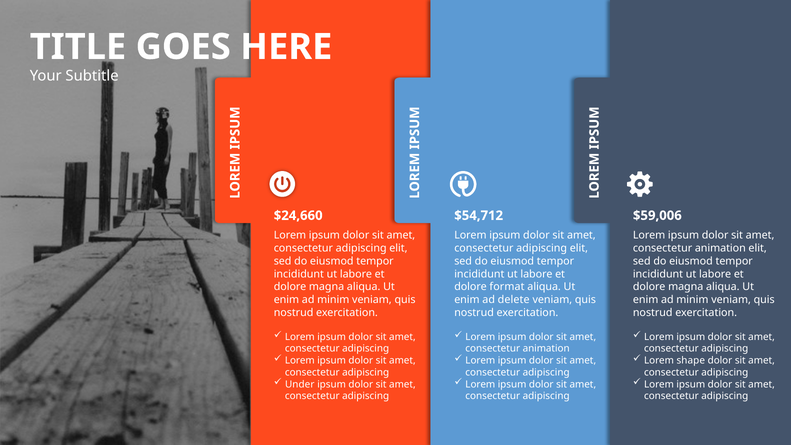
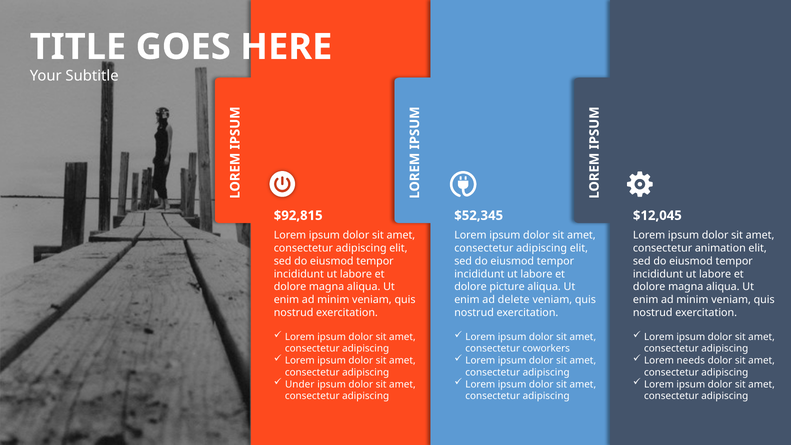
$24,660: $24,660 -> $92,815 (298, 216)
$54,712: $54,712 -> $52,345 (479, 216)
$59,006: $59,006 -> $12,045 (657, 216)
format: format -> picture (507, 287)
animation: animation -> coworkers (546, 349)
shape: shape -> needs (691, 361)
